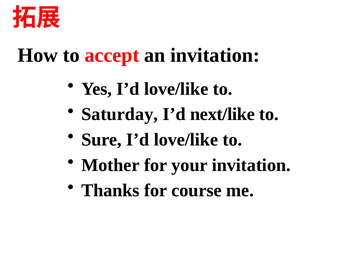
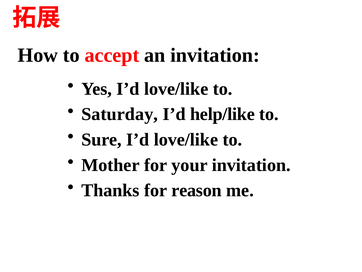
next/like: next/like -> help/like (222, 114)
course: course -> reason (197, 190)
